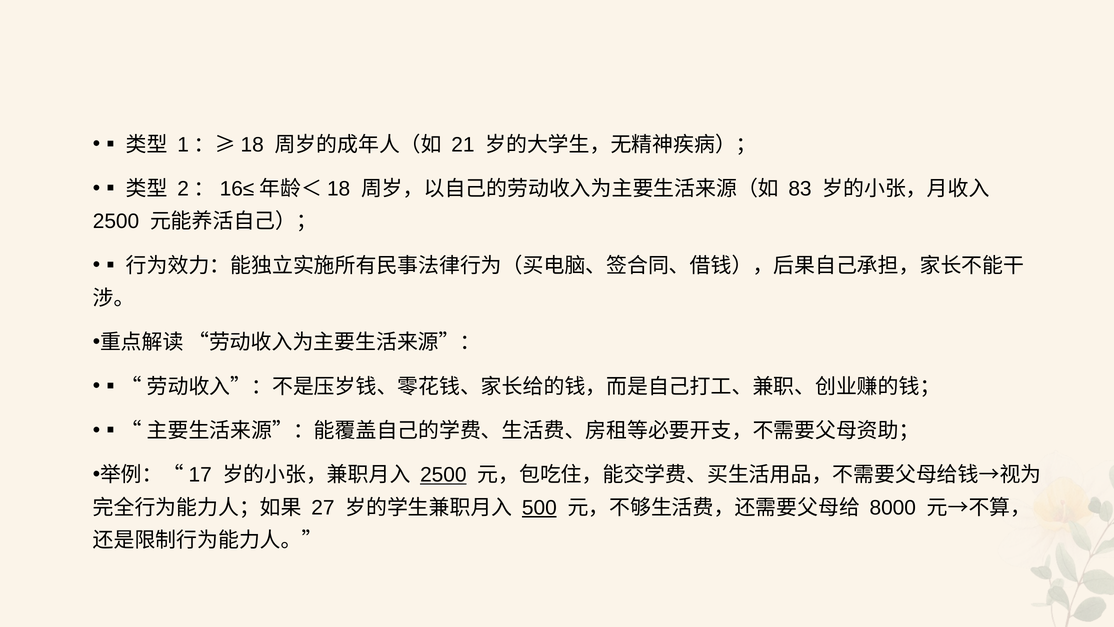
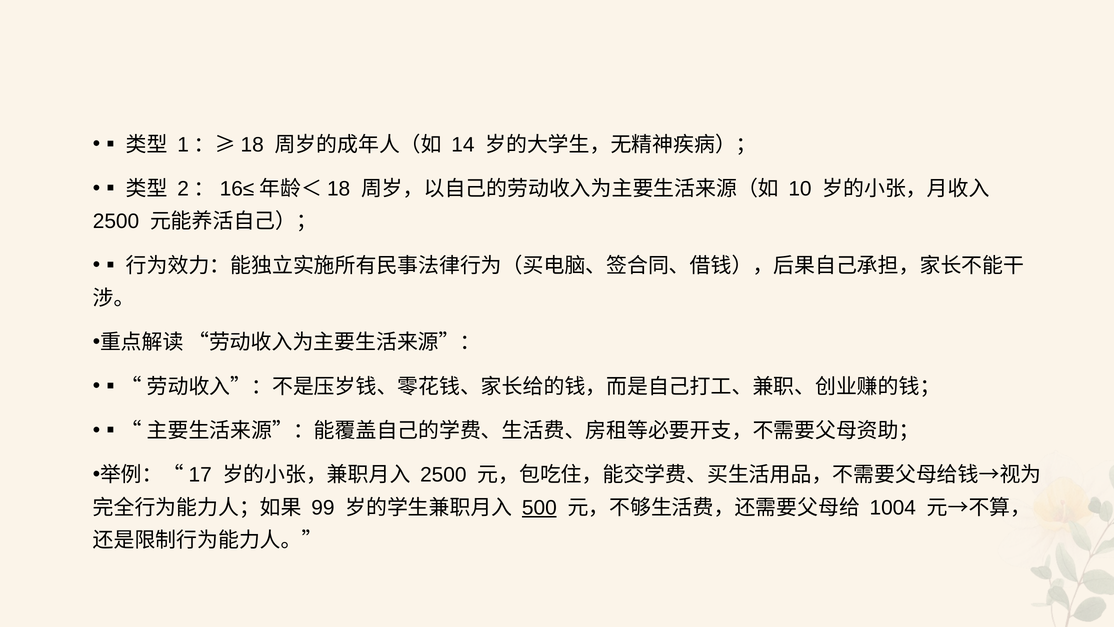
21: 21 -> 14 (463, 145)
83: 83 -> 10 (800, 189)
2500 underline: present -> none (443, 475)
27: 27 -> 99 (323, 507)
8000: 8000 -> 1004 (893, 507)
